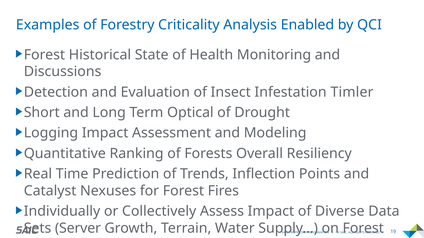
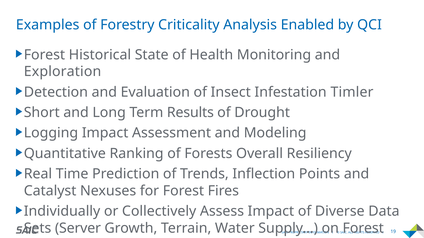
Discussions: Discussions -> Exploration (63, 72)
Optical: Optical -> Results (190, 113)
